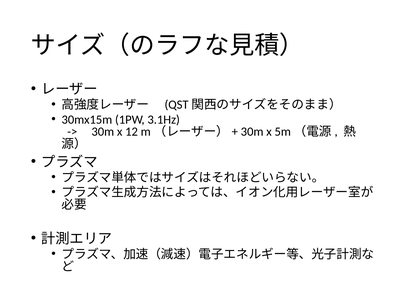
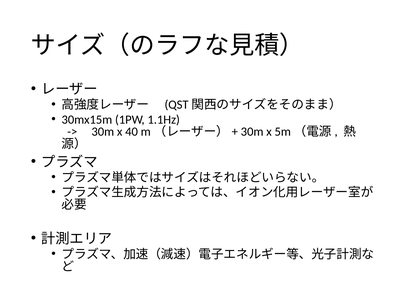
3.1Hz: 3.1Hz -> 1.1Hz (164, 120)
12: 12 -> 40 (132, 132)
